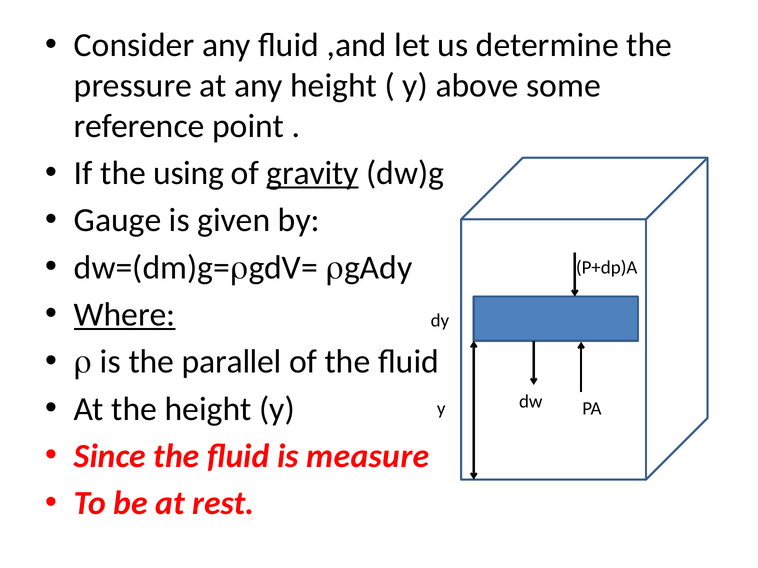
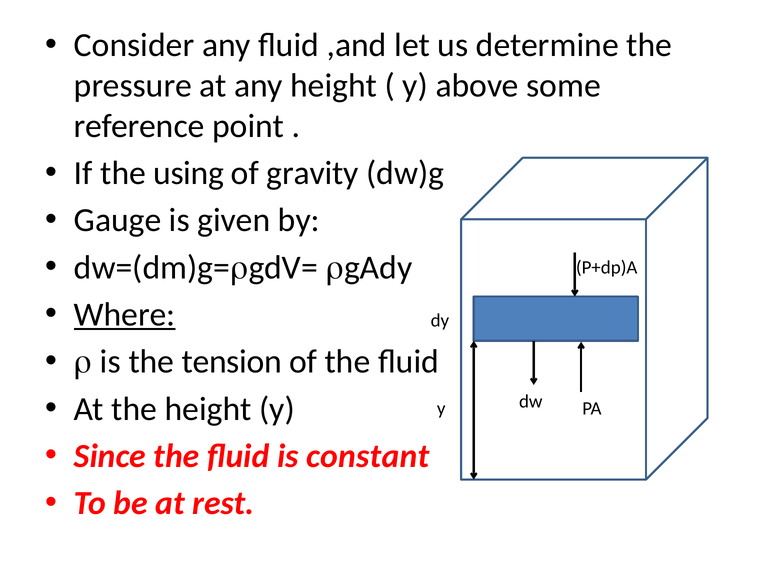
gravity underline: present -> none (313, 173)
parallel: parallel -> tension (232, 362)
measure: measure -> constant (368, 456)
